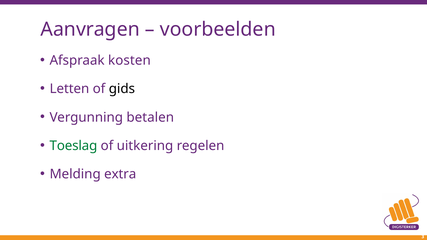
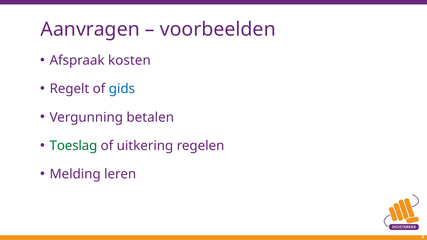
Letten: Letten -> Regelt (69, 89)
gids colour: black -> blue (122, 89)
extra: extra -> leren (120, 174)
